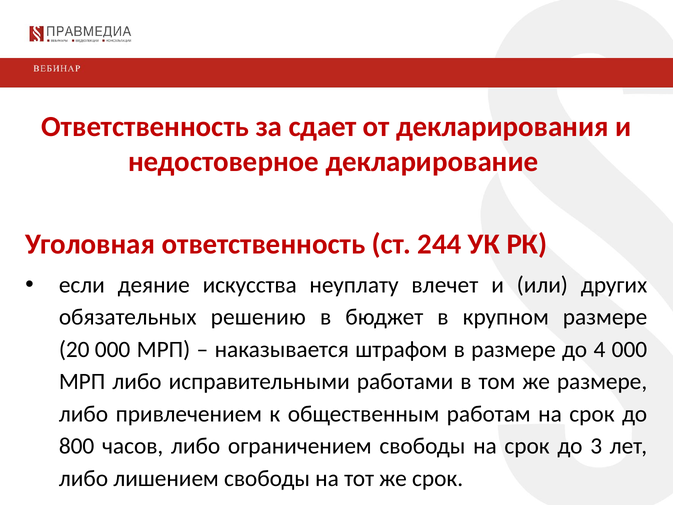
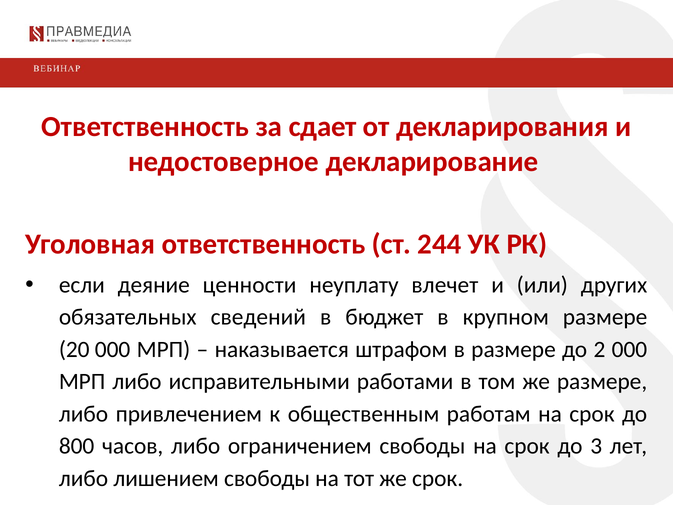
искусства: искусства -> ценности (250, 285)
решению: решению -> сведений (258, 317)
4: 4 -> 2 (599, 349)
